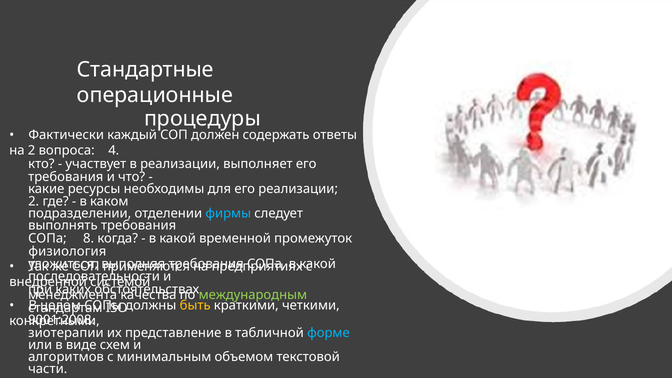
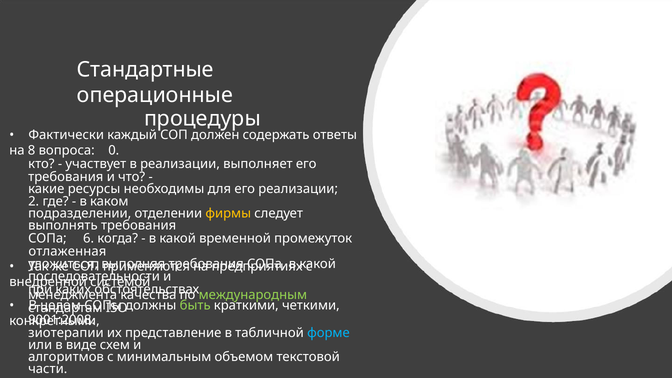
на 2: 2 -> 8 (32, 150)
4: 4 -> 0 (114, 150)
фирмы colour: light blue -> yellow (228, 213)
8: 8 -> 6 (89, 238)
физиология: физиология -> отлаженная (67, 251)
быть colour: yellow -> light green (195, 305)
